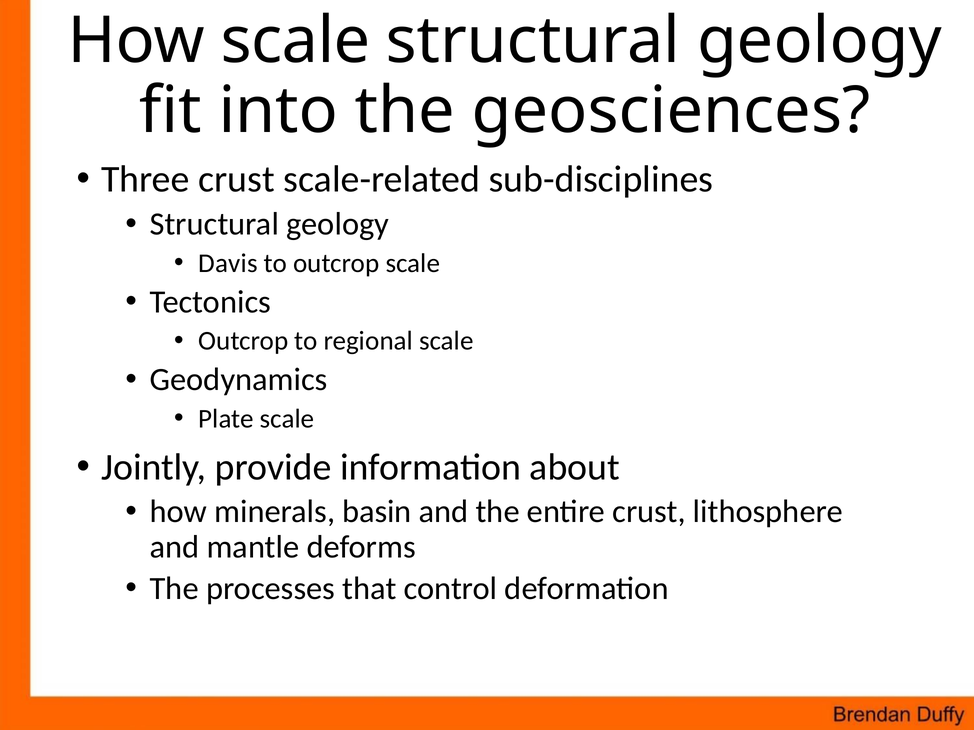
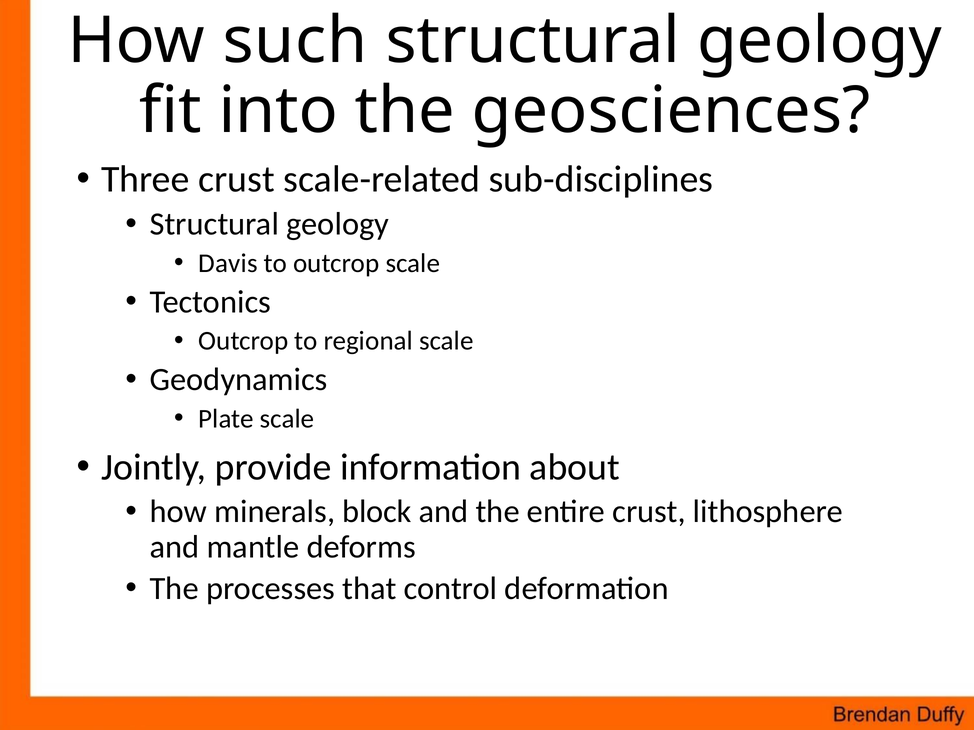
How scale: scale -> such (295, 41)
basin: basin -> block (377, 512)
